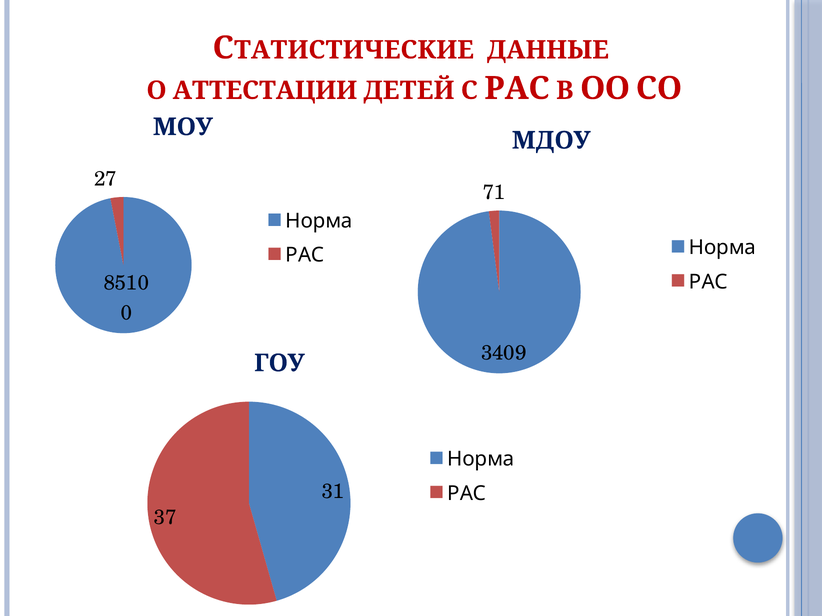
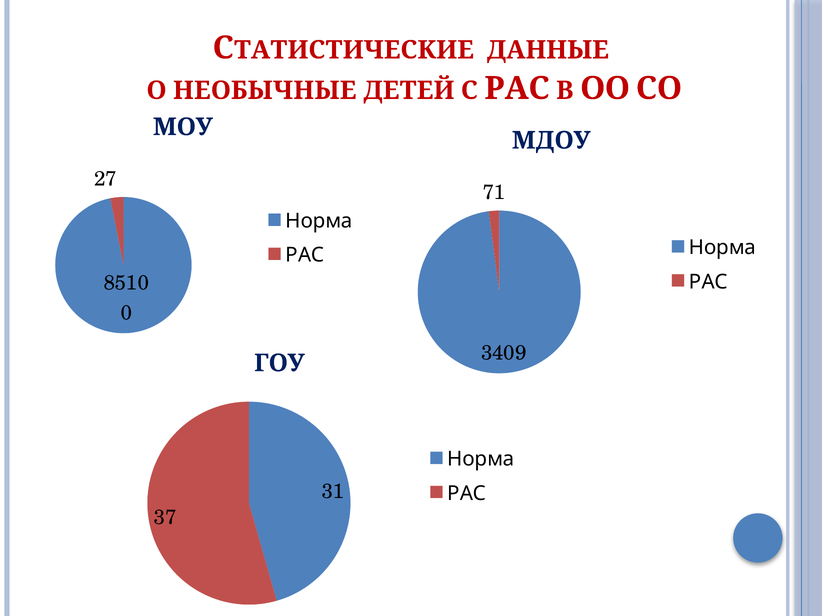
АТТЕСТАЦИИ: АТТЕСТАЦИИ -> НЕОБЫЧНЫЕ (265, 91)
